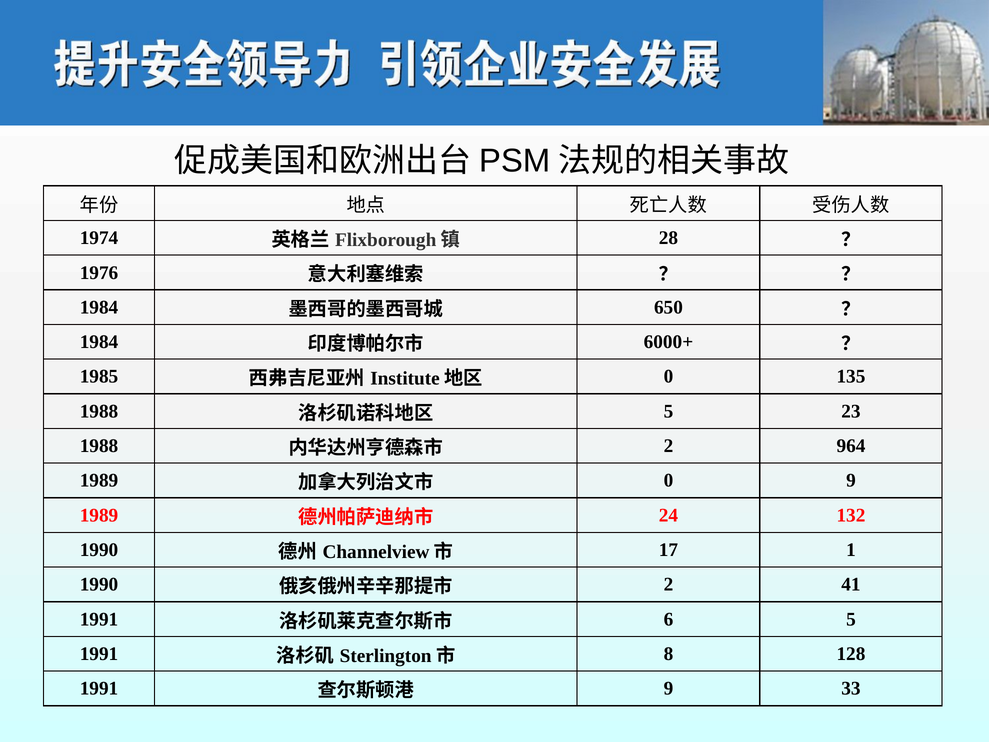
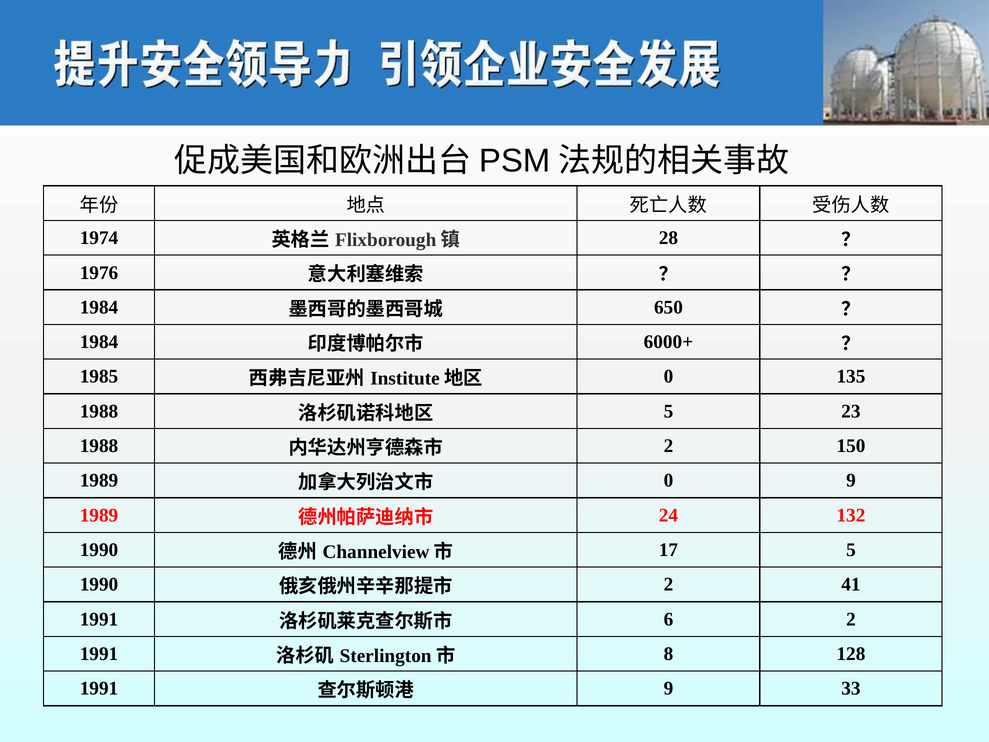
964: 964 -> 150 (851, 446)
17 1: 1 -> 5 (851, 550)
6 5: 5 -> 2 (851, 619)
